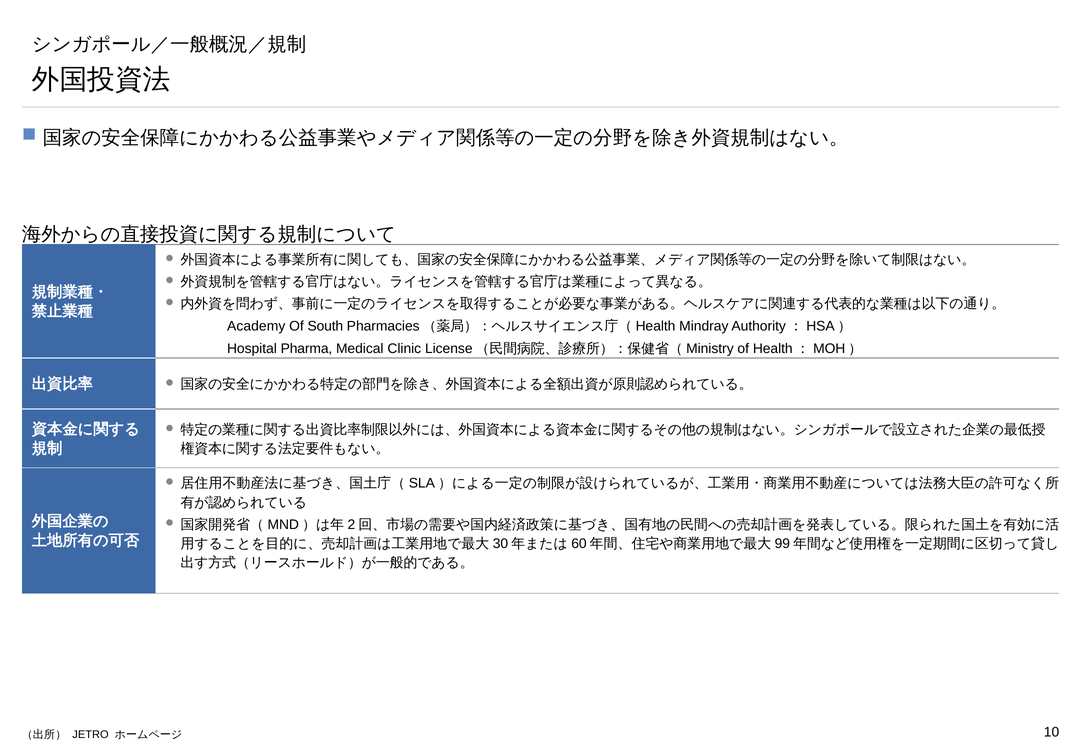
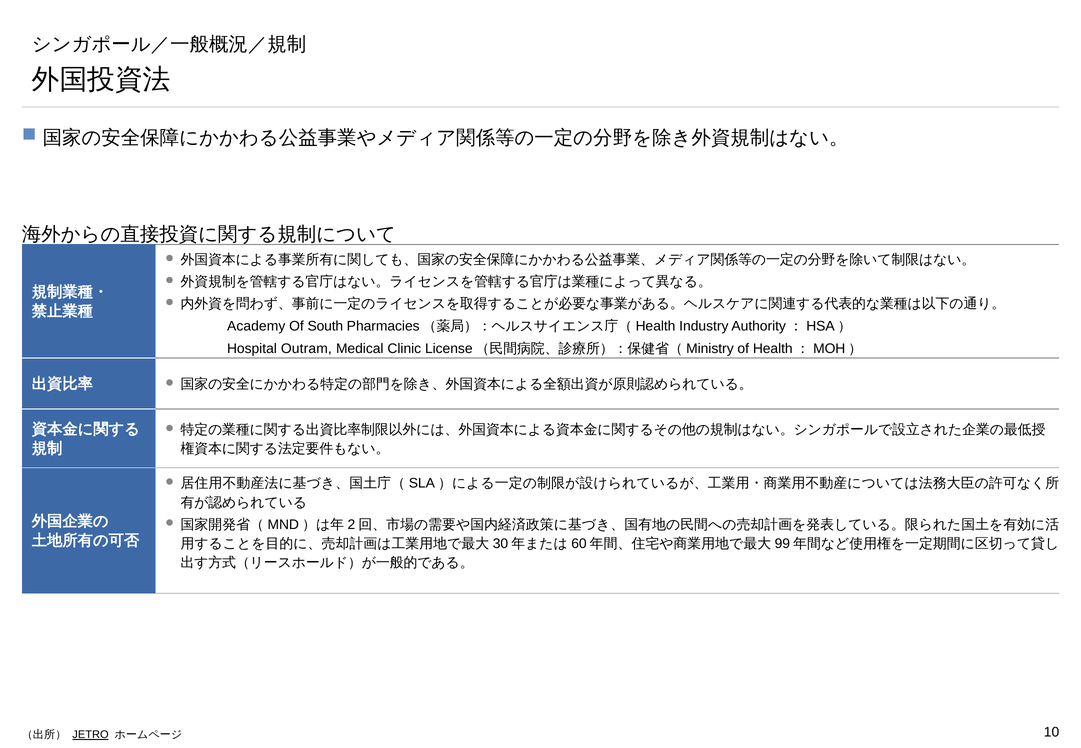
Mindray: Mindray -> Industry (704, 326)
Pharma: Pharma -> Outram (306, 349)
JETRO underline: none -> present (91, 735)
